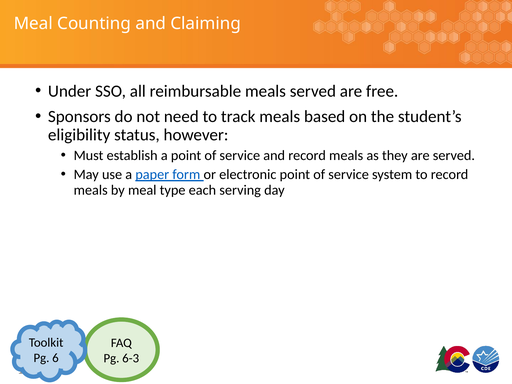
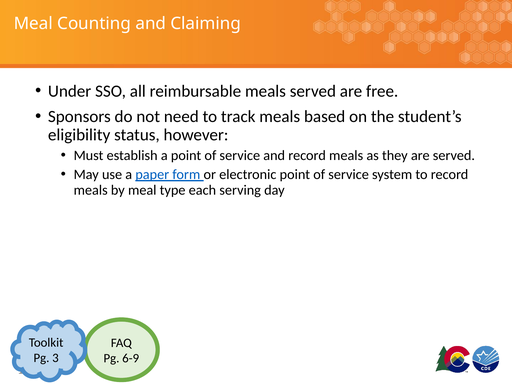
6: 6 -> 3 (55, 358)
6-3: 6-3 -> 6-9 (131, 358)
